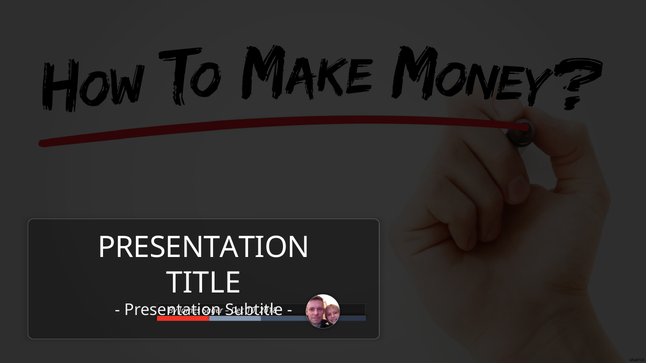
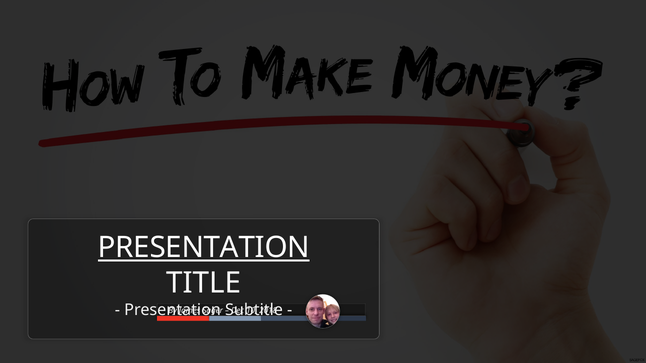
PRESENTATION underline: none -> present (204, 248)
